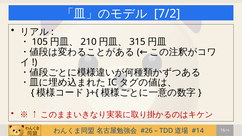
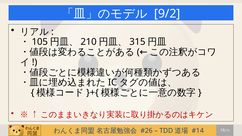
7/2: 7/2 -> 9/2 (167, 14)
